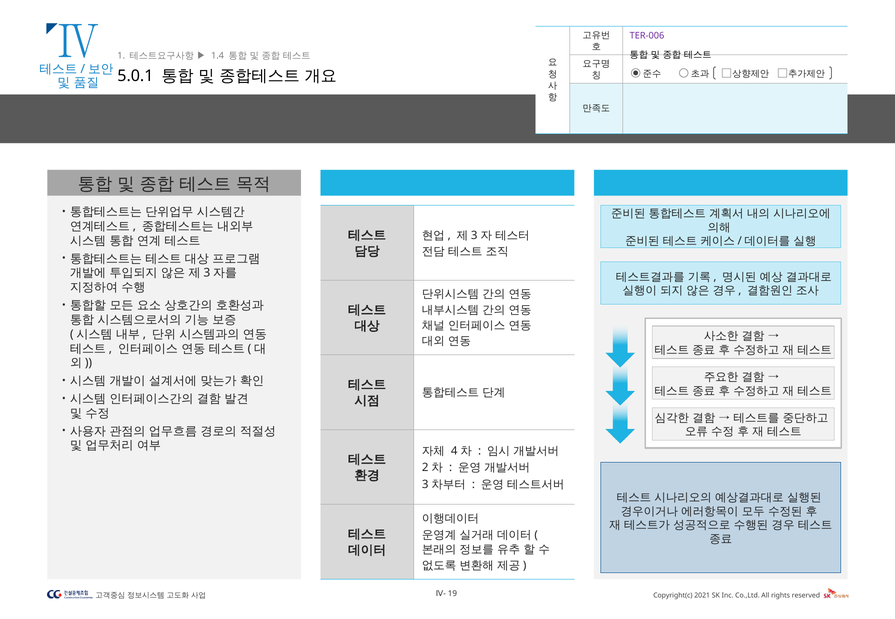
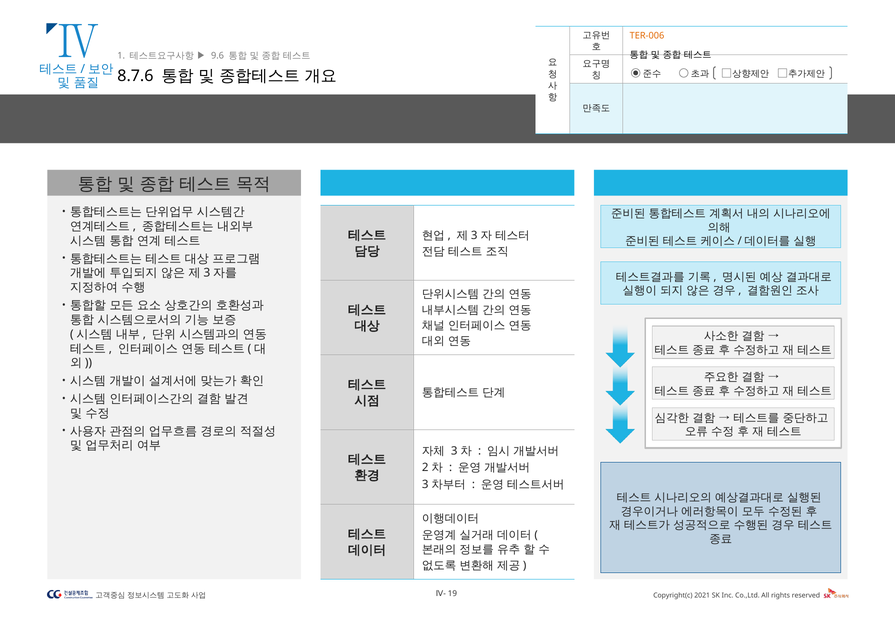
TER-006 colour: purple -> orange (647, 36)
1.4: 1.4 -> 9.6 (217, 56)
5.0.1: 5.0.1 -> 8.7.6 (135, 76)
4: 4 -> 3 (454, 451)
